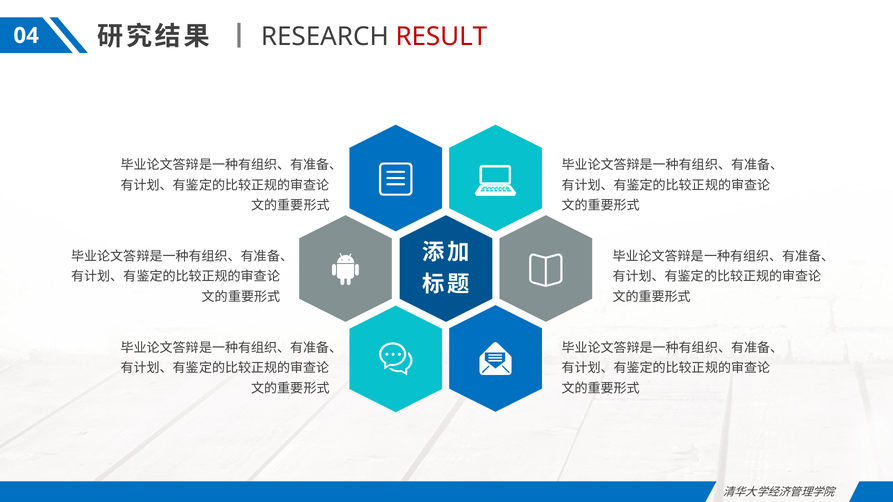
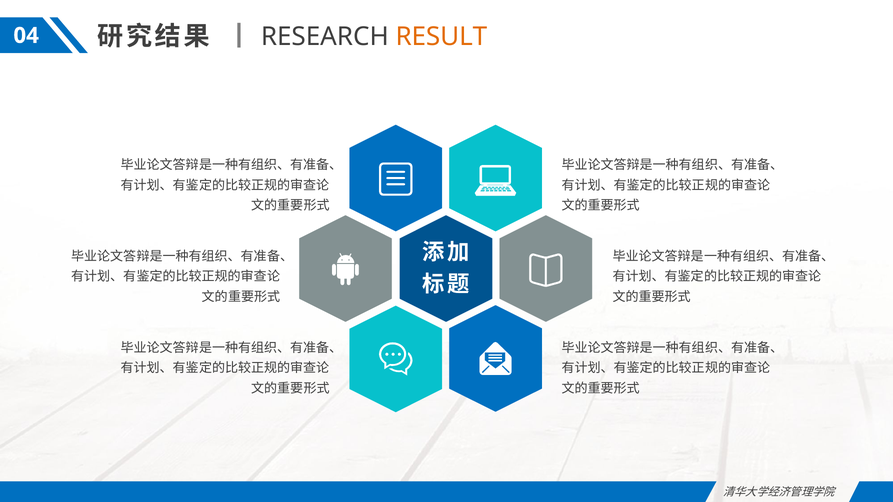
RESULT colour: red -> orange (441, 37)
